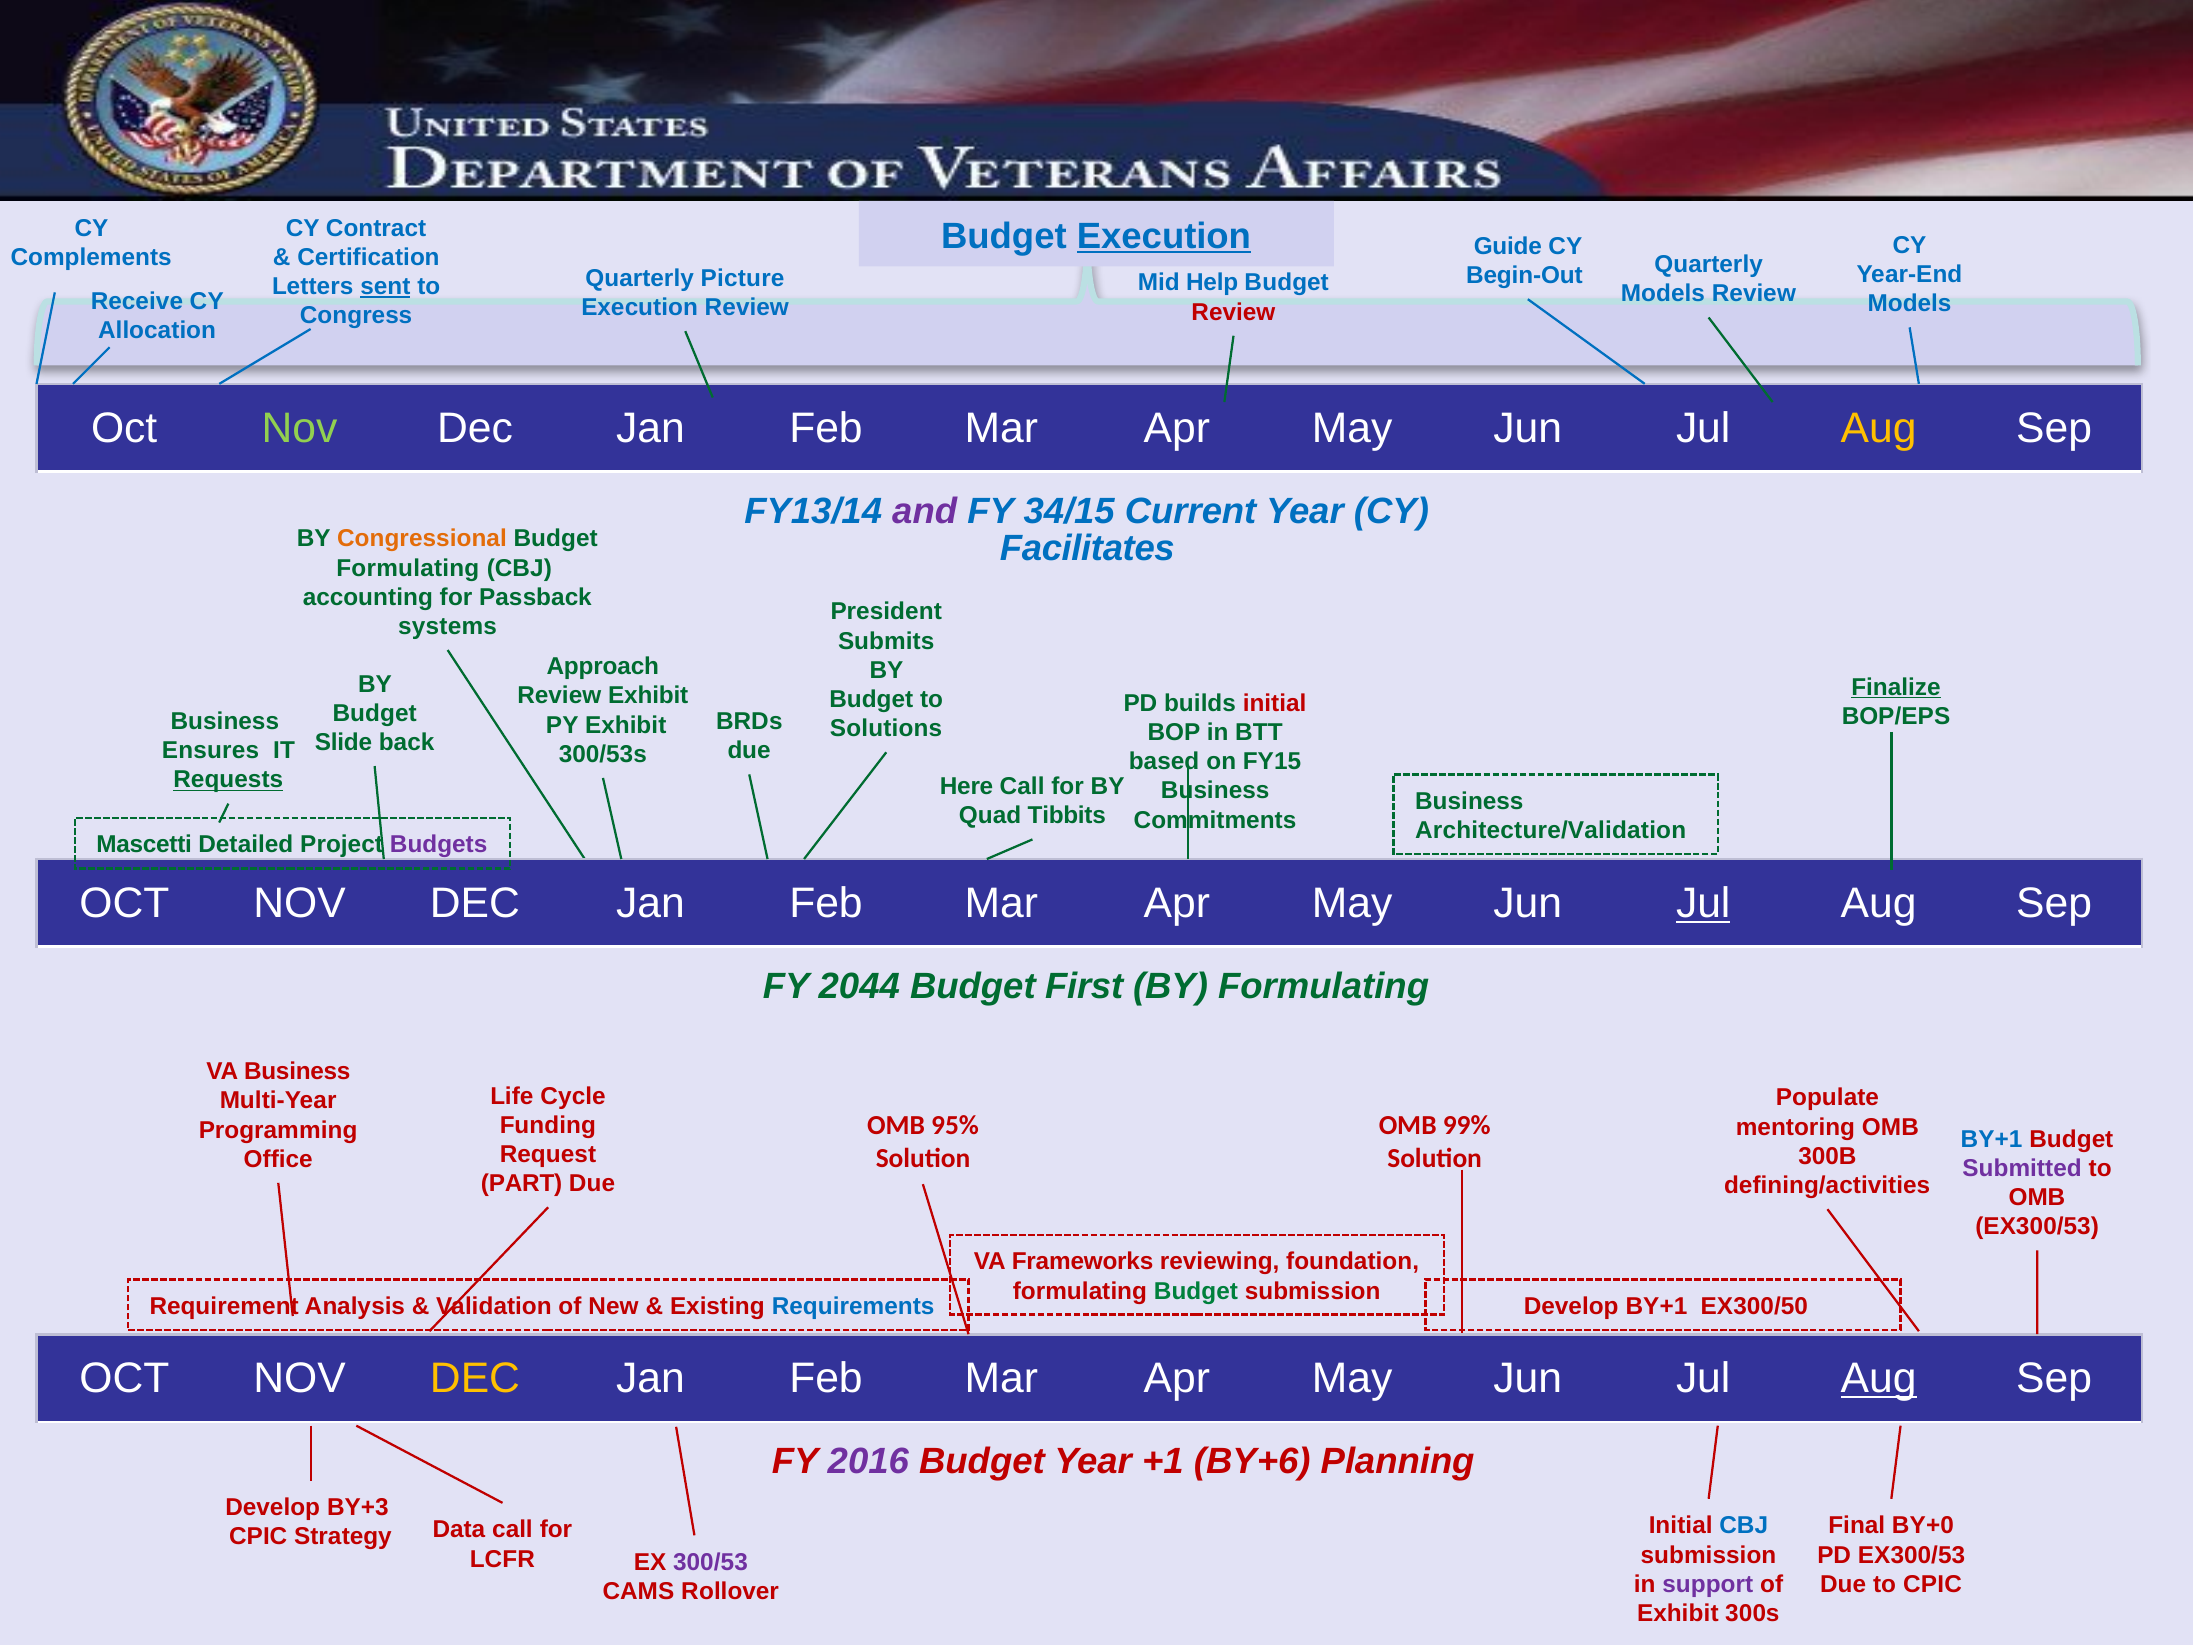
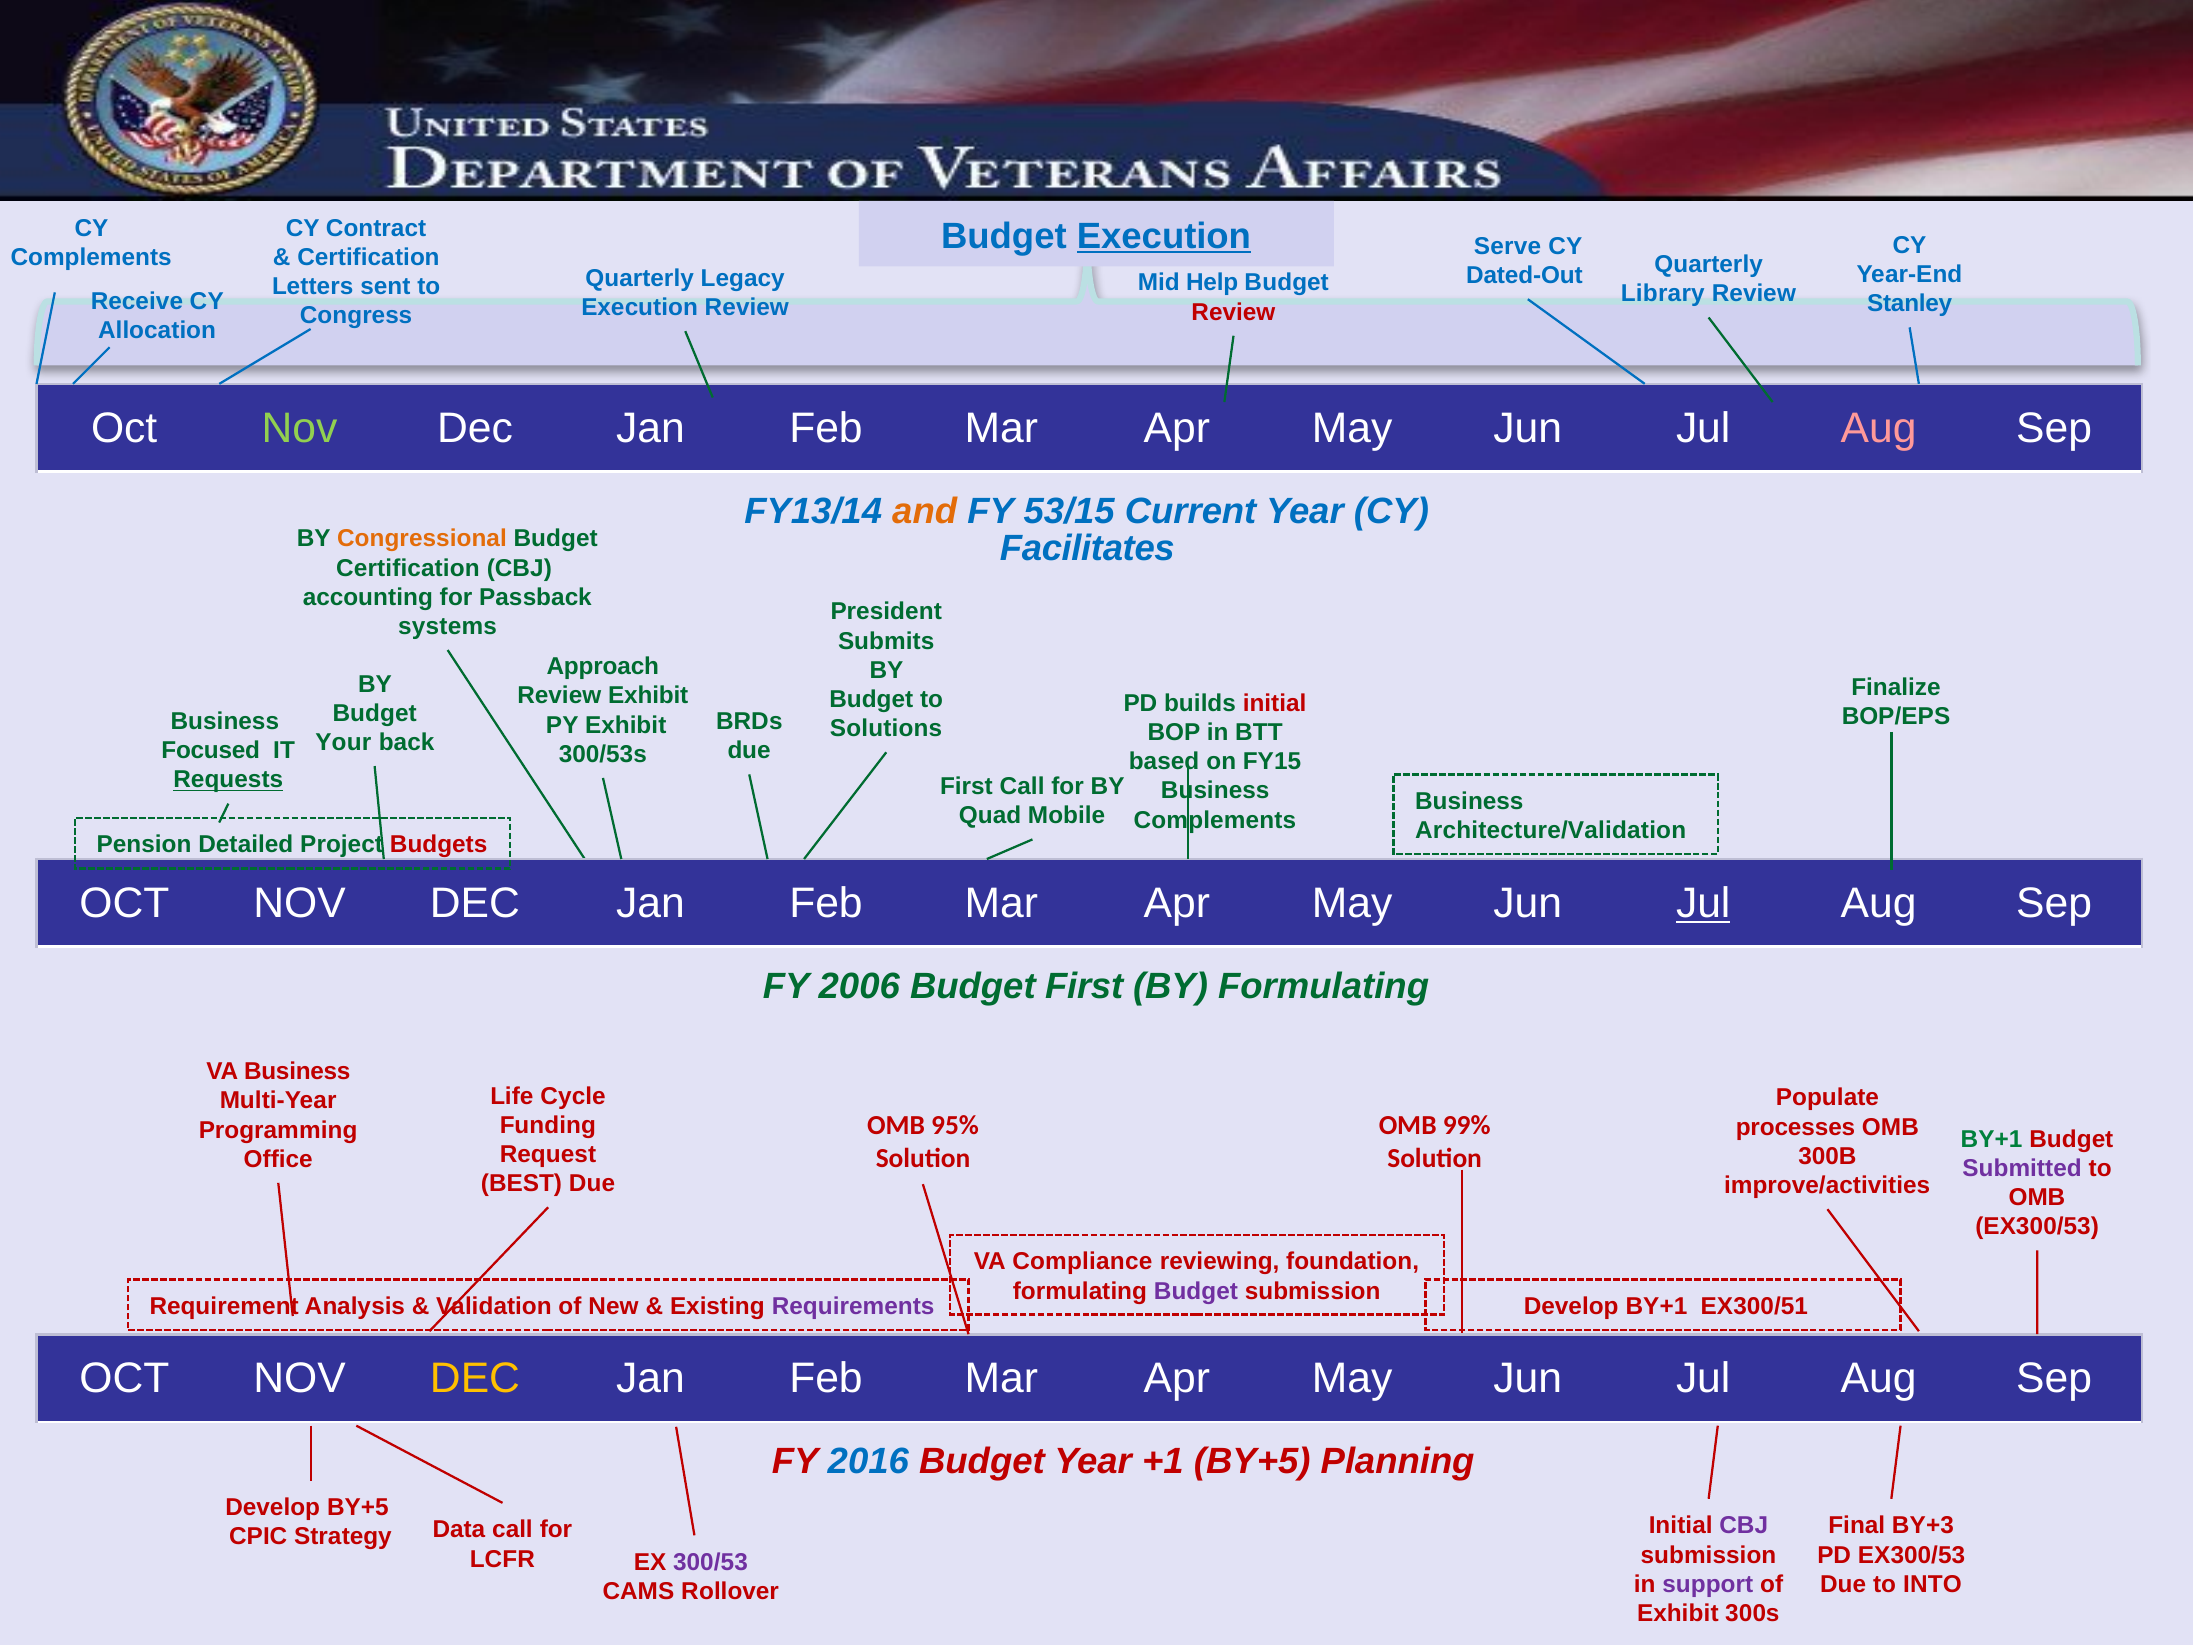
Guide: Guide -> Serve (1508, 246)
Begin-Out: Begin-Out -> Dated-Out (1524, 276)
Picture: Picture -> Legacy (743, 278)
sent underline: present -> none (385, 286)
Models: Models -> Library (1663, 294)
Models: Models -> Stanley (1910, 304)
Aug colour: yellow -> pink (1879, 428)
and colour: purple -> orange (925, 511)
34/15: 34/15 -> 53/15 (1069, 511)
Formulating: Formulating -> Certification (408, 568)
Finalize underline: present -> none (1896, 687)
Slide: Slide -> Your (343, 742)
Ensures: Ensures -> Focused (211, 751)
Here: Here -> First (966, 786)
Tibbits: Tibbits -> Mobile (1067, 816)
Commitments: Commitments -> Complements (1215, 820)
Mascetti: Mascetti -> Pension (144, 845)
Budgets colour: purple -> red (439, 845)
2044: 2044 -> 2006 (859, 986)
mentoring: mentoring -> processes (1795, 1127)
BY+1 colour: blue -> green (1992, 1139)
PART: PART -> BEST (521, 1183)
defining/activities: defining/activities -> improve/activities (1827, 1185)
Frameworks: Frameworks -> Compliance (1082, 1262)
Budget colour: green -> purple (1196, 1291)
Requirements colour: blue -> purple (853, 1306)
EX300/50: EX300/50 -> EX300/51 (1754, 1306)
Aug underline: present -> none (1879, 1379)
2016 colour: purple -> blue (868, 1461)
+1 BY+6: BY+6 -> BY+5 (1252, 1461)
Develop BY+3: BY+3 -> BY+5 (358, 1507)
CBJ colour: blue -> purple (1744, 1526)
BY+0: BY+0 -> BY+3 (1923, 1526)
to CPIC: CPIC -> INTO (1932, 1584)
